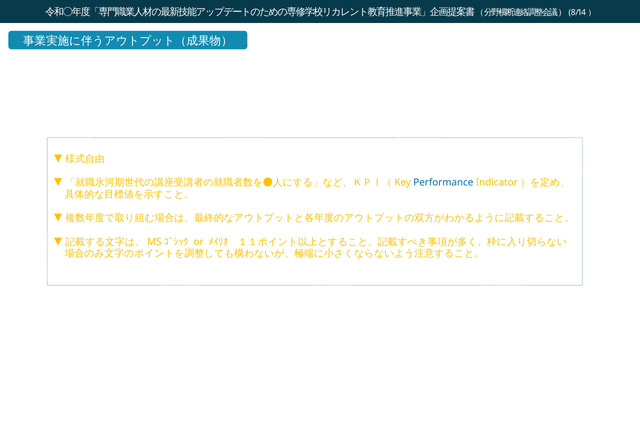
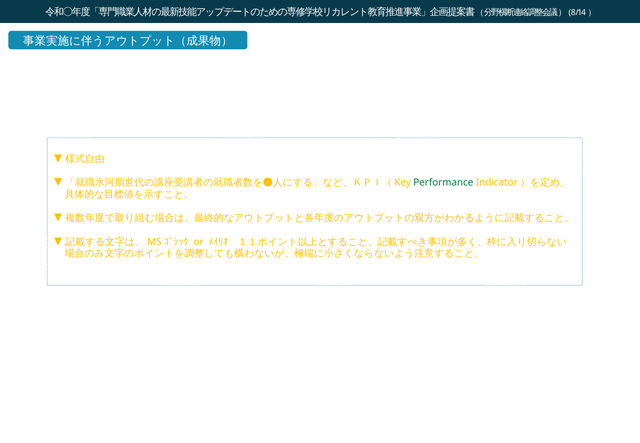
Performance colour: blue -> green (443, 183)
